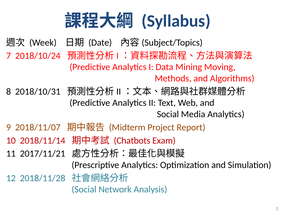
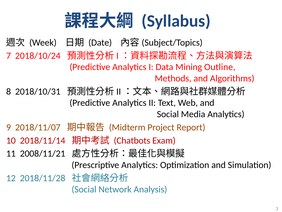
Moving: Moving -> Outline (220, 67)
2017/11/21: 2017/11/21 -> 2008/11/21 (43, 153)
